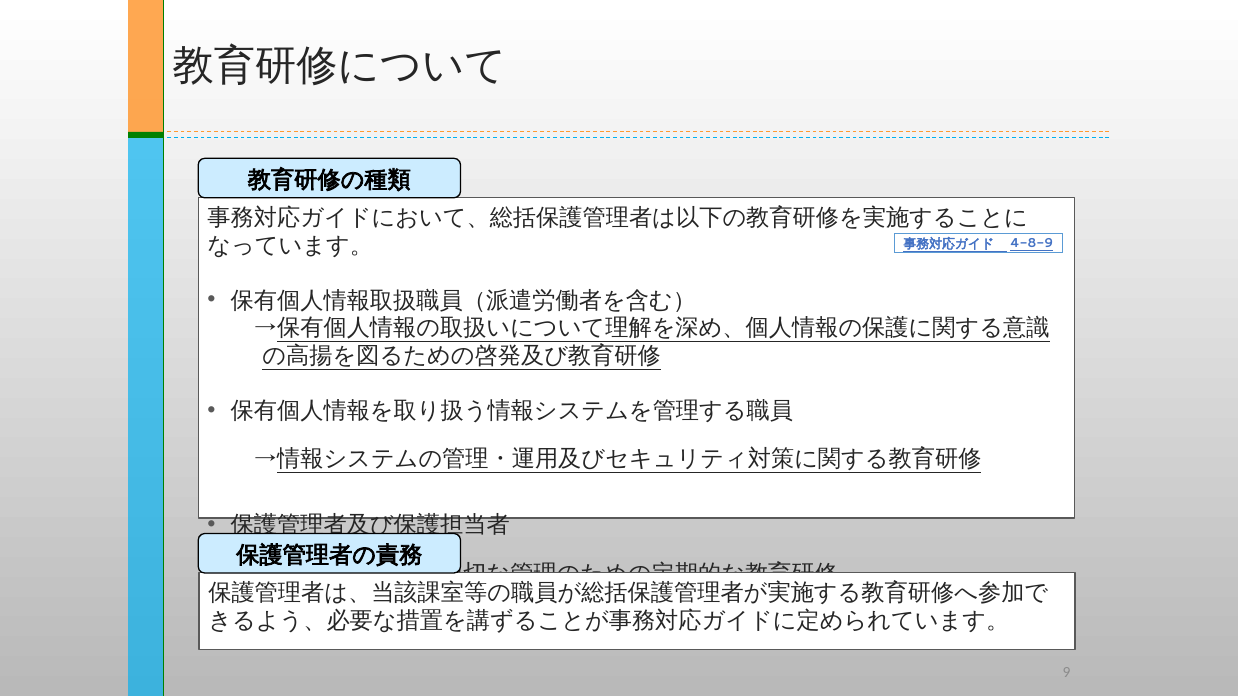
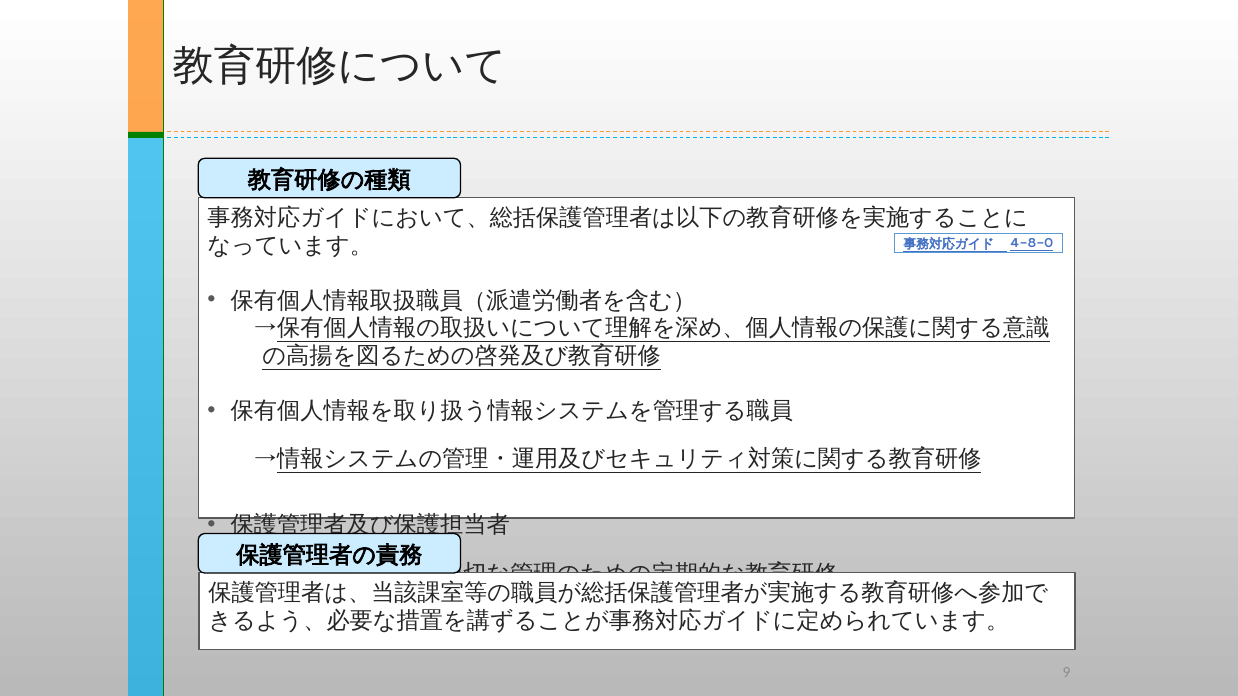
4-8-9: 4-8-9 -> 4-8-0 (1032, 244)
